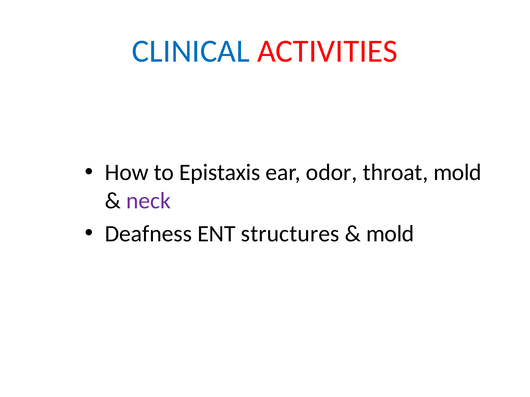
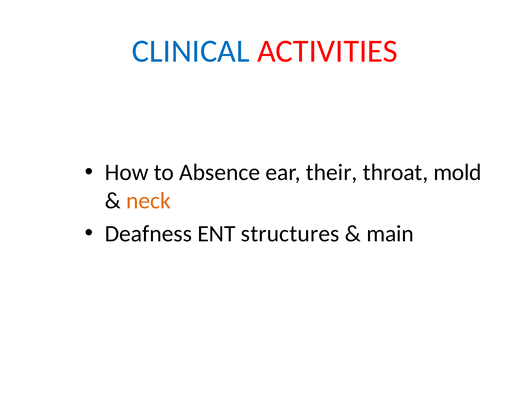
Epistaxis: Epistaxis -> Absence (220, 173)
odor: odor -> their (332, 173)
neck colour: purple -> orange (148, 201)
mold: mold -> main (390, 234)
